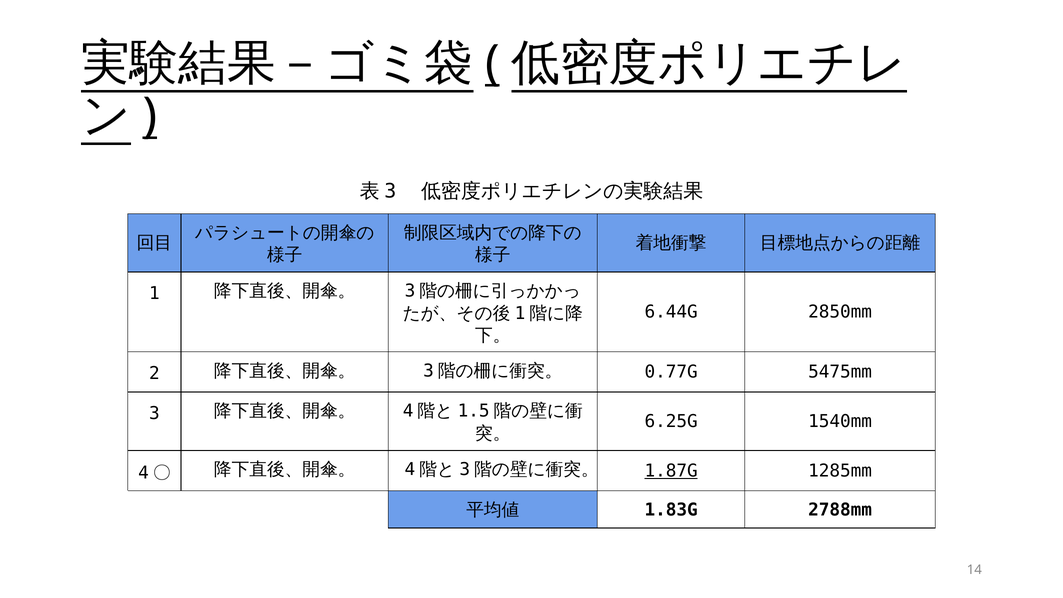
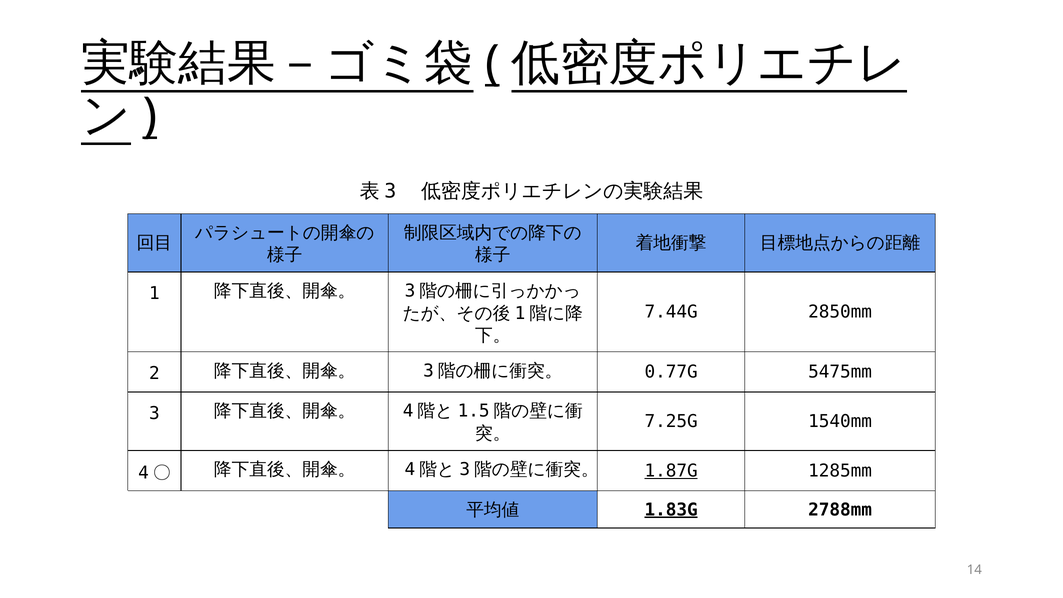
6.44G: 6.44G -> 7.44G (671, 312)
6.25G: 6.25G -> 7.25G (671, 421)
1.83G underline: none -> present (671, 510)
